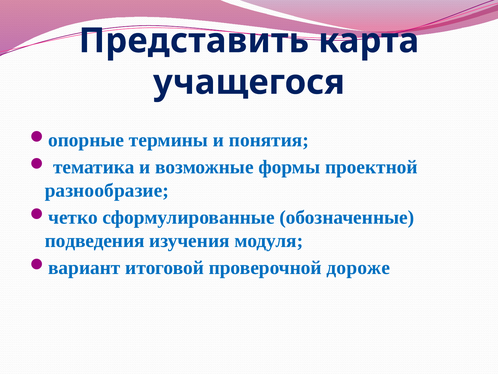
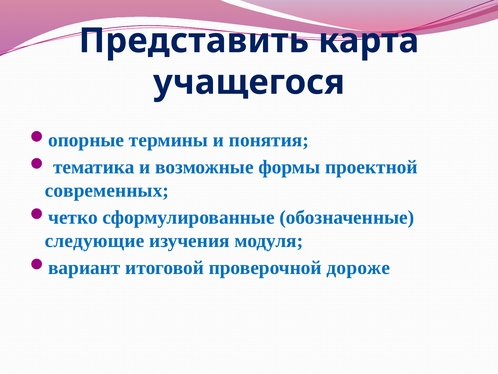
разнообразие: разнообразие -> современных (107, 190)
подведения: подведения -> следующие (95, 240)
